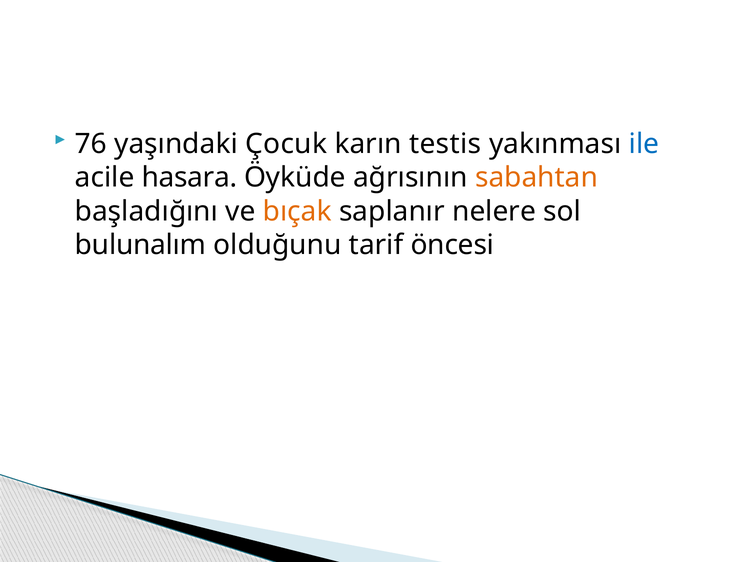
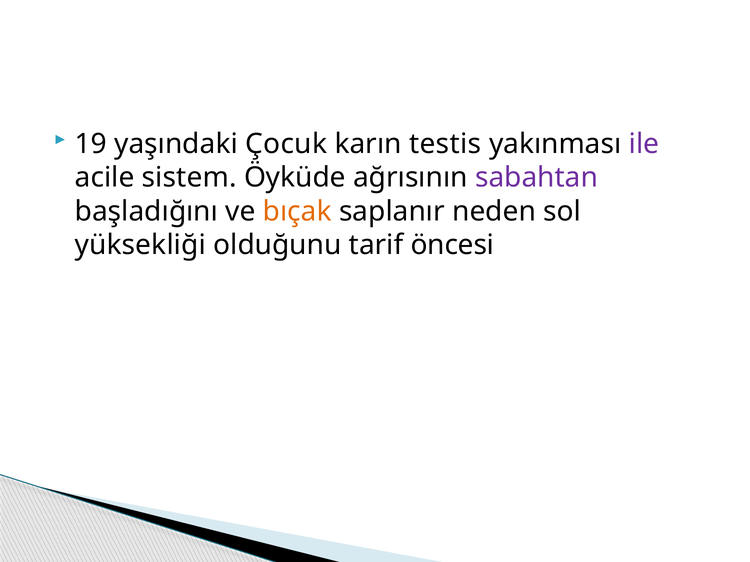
76: 76 -> 19 (91, 144)
ile colour: blue -> purple (644, 144)
hasara: hasara -> sistem (189, 178)
sabahtan colour: orange -> purple (537, 178)
nelere: nelere -> neden (494, 212)
bulunalım: bulunalım -> yüksekliği (140, 245)
